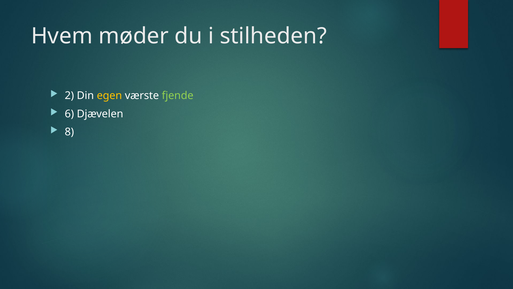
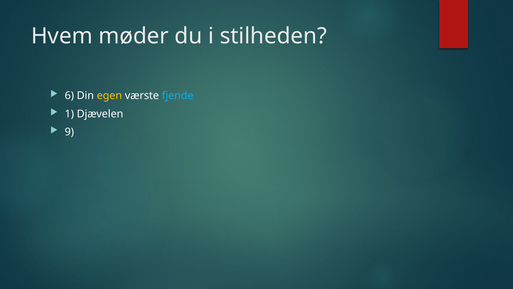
2: 2 -> 6 (69, 95)
fjende colour: light green -> light blue (178, 95)
6: 6 -> 1 (69, 114)
8: 8 -> 9 (69, 132)
